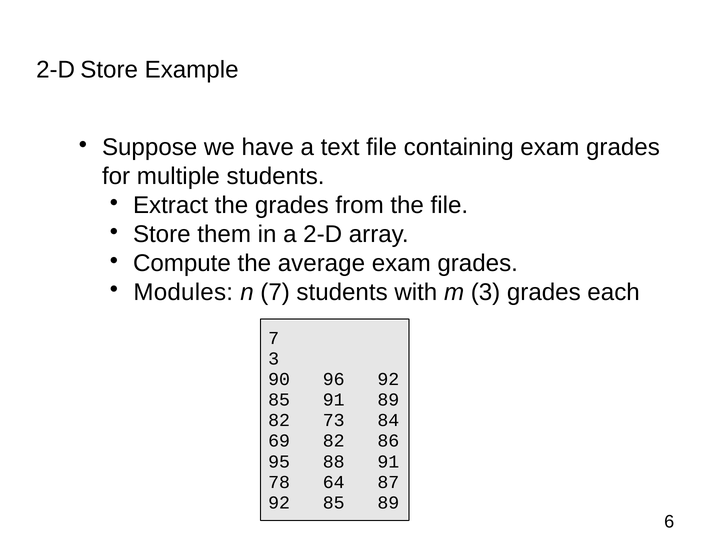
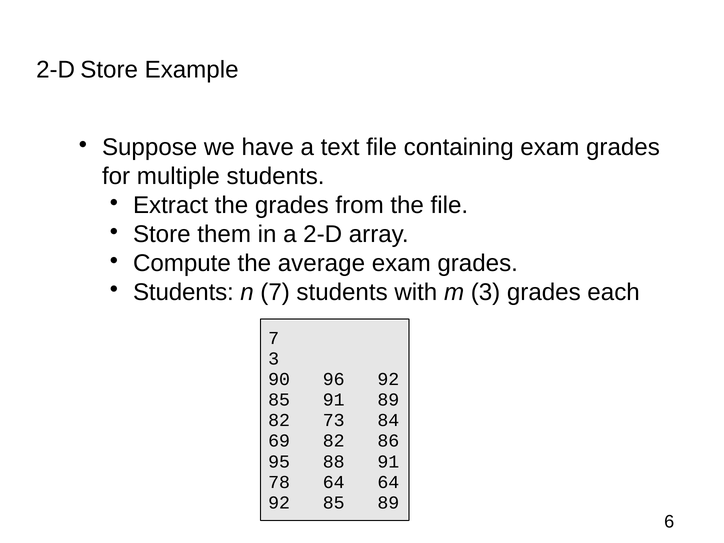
Modules: Modules -> Students (183, 292)
64 87: 87 -> 64 (388, 482)
